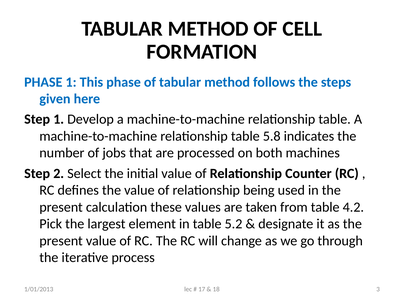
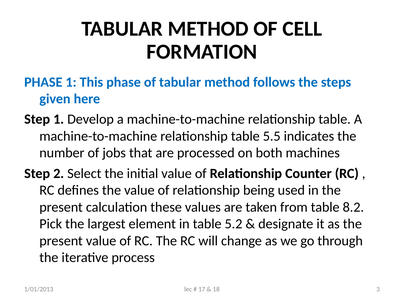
5.8: 5.8 -> 5.5 (272, 136)
4.2: 4.2 -> 8.2 (353, 207)
